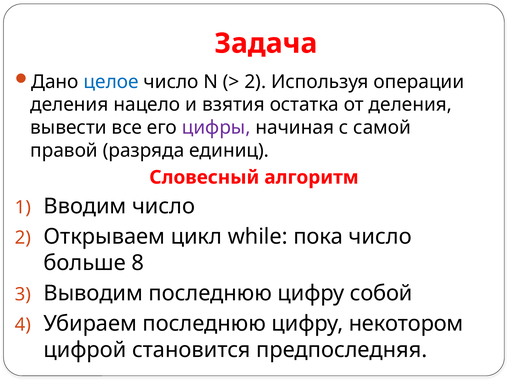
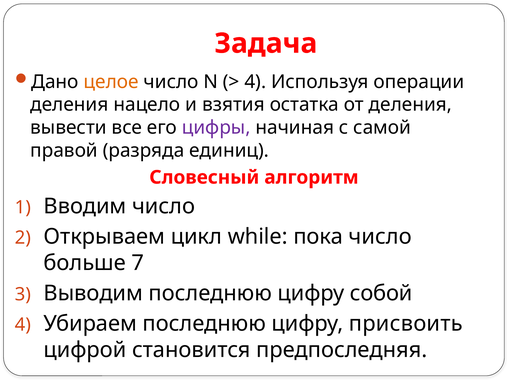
целое colour: blue -> orange (111, 82)
2: 2 -> 4 (255, 82)
8: 8 -> 7 (138, 263)
некотором: некотором -> присвоить (406, 324)
